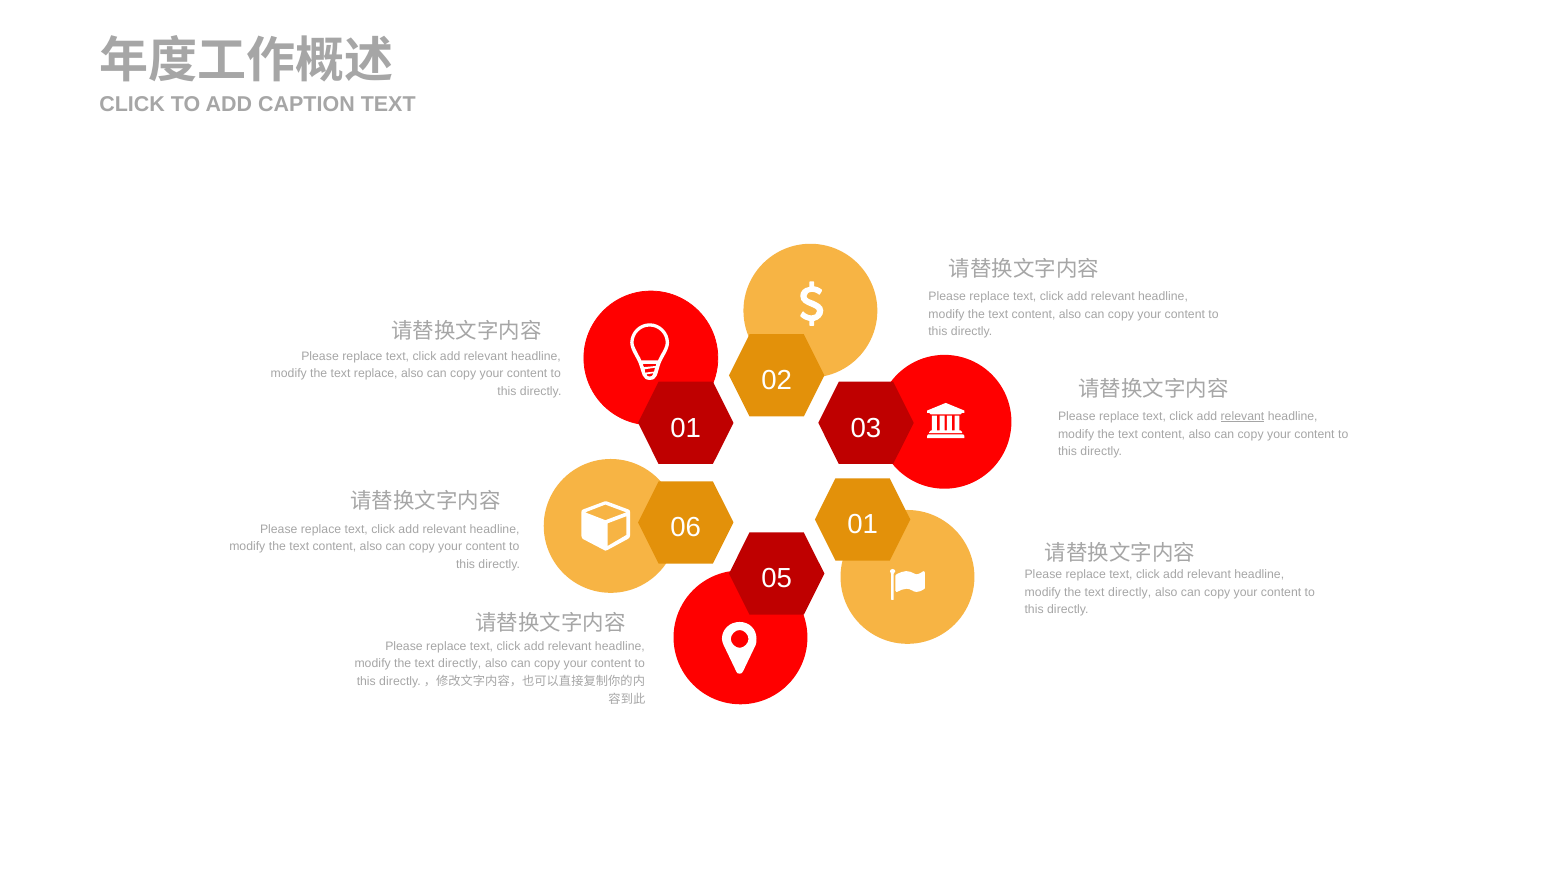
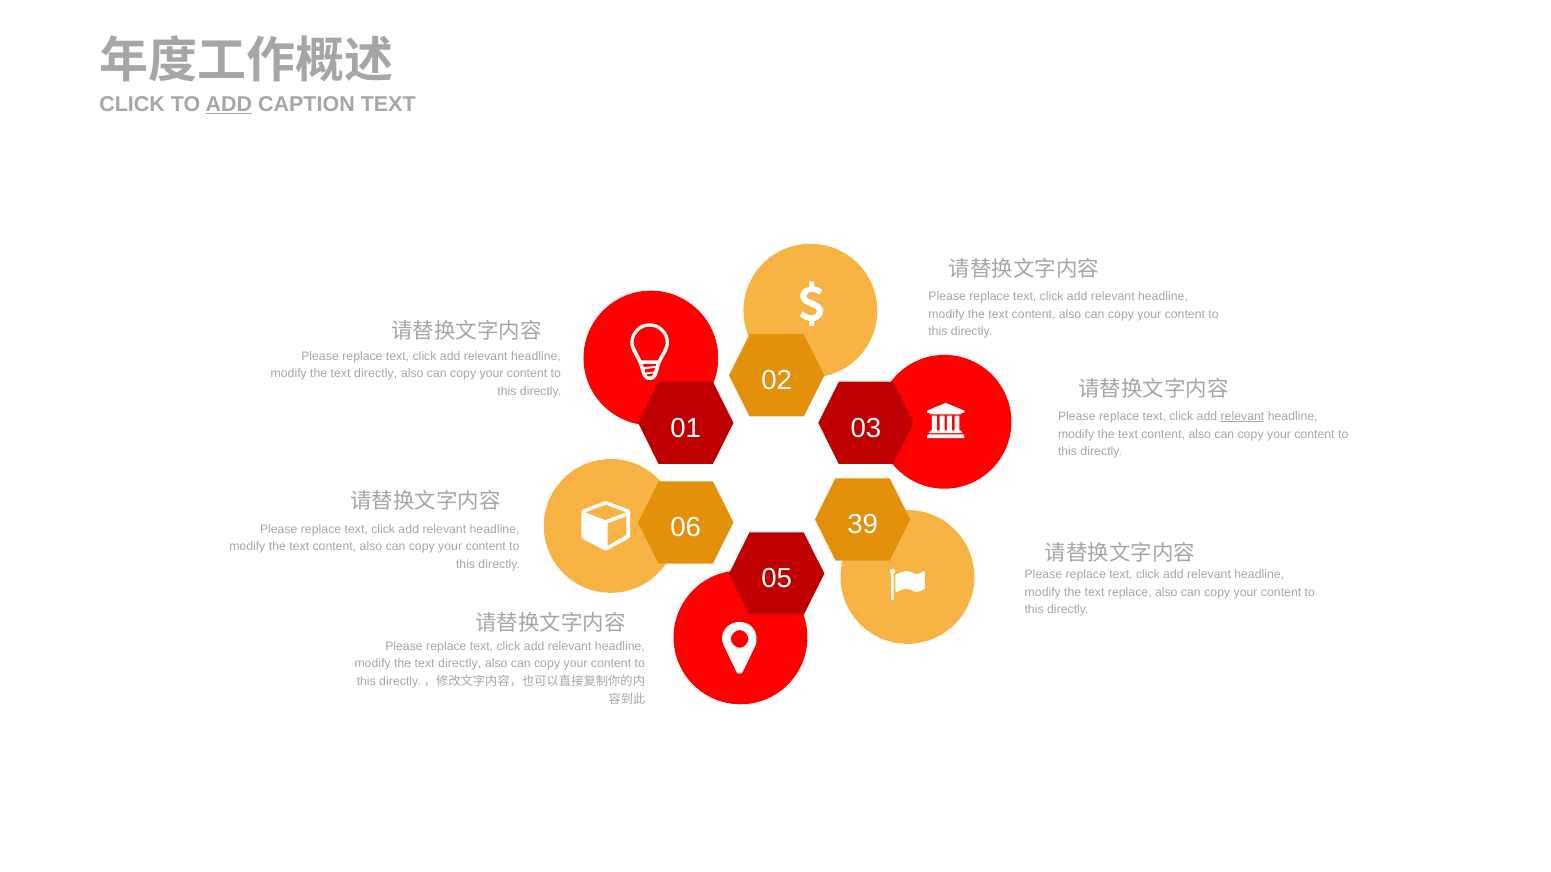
ADD underline: none -> present (229, 104)
replace: replace -> directly (376, 374)
06 01: 01 -> 39 (863, 525)
directly: directly -> replace (1130, 593)
